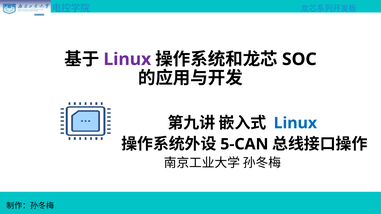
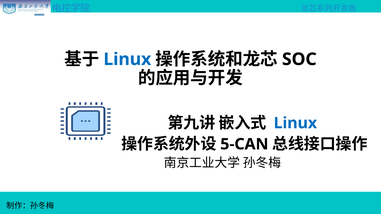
Linux colour: purple -> blue (127, 59)
